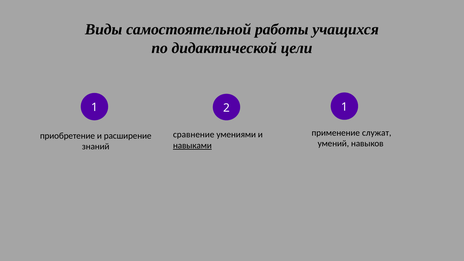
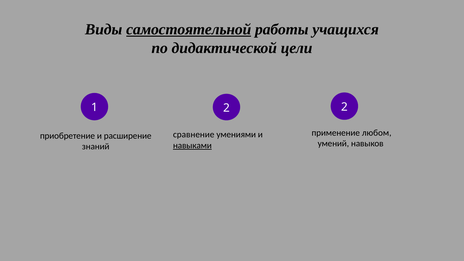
самостоятельной underline: none -> present (189, 29)
1 1: 1 -> 2 (344, 107)
служат: служат -> любом (377, 133)
